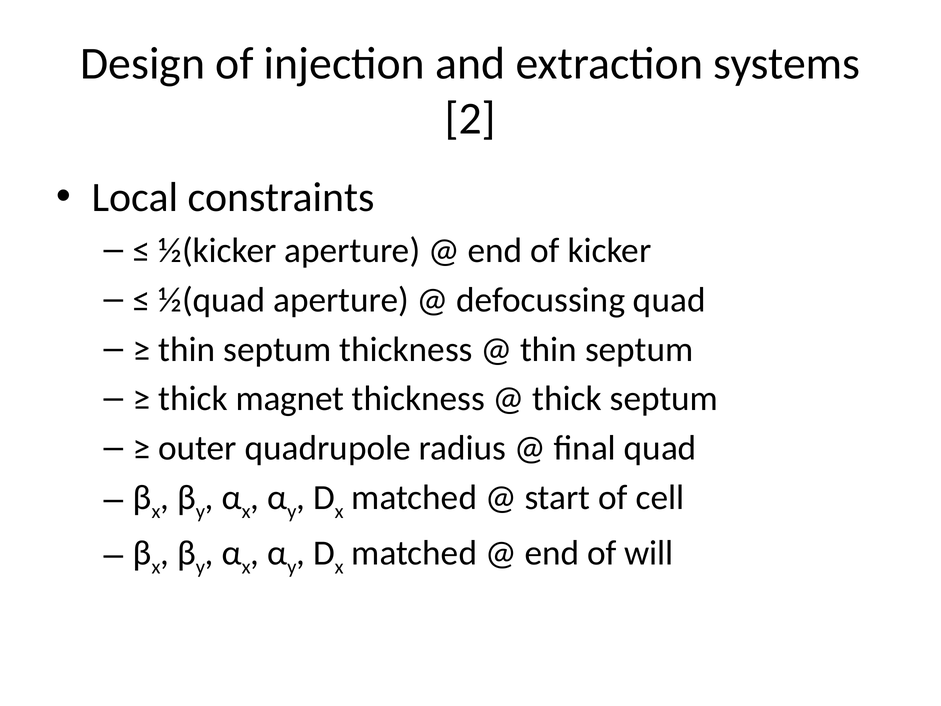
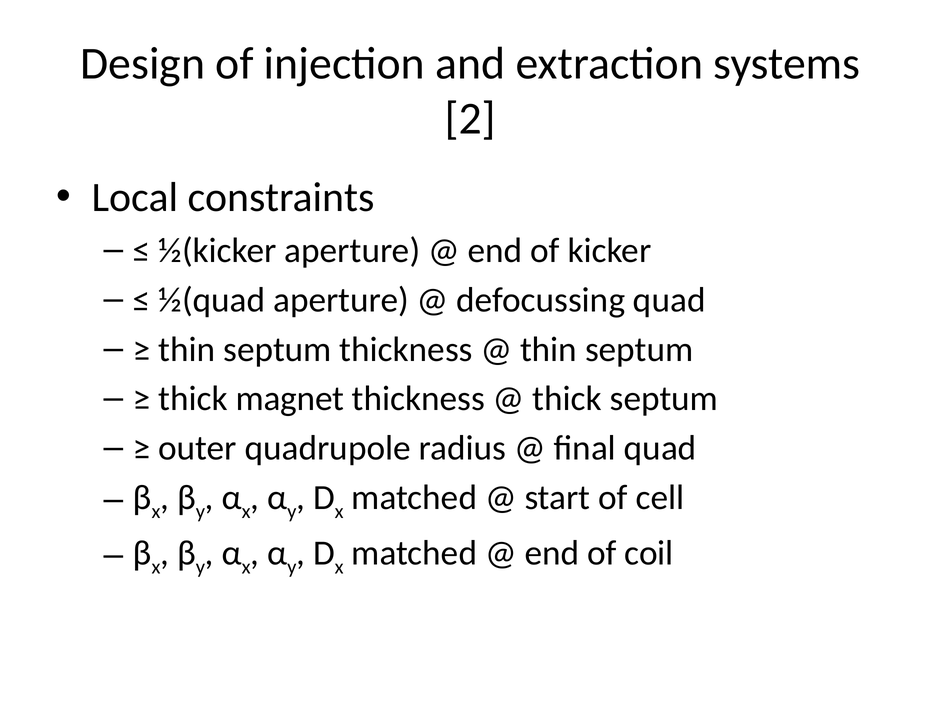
will: will -> coil (649, 553)
